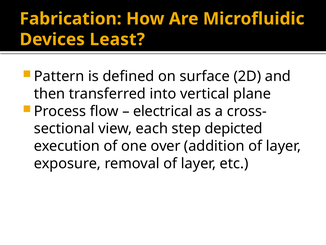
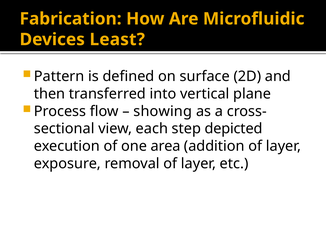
electrical: electrical -> showing (163, 111)
over: over -> area (166, 146)
